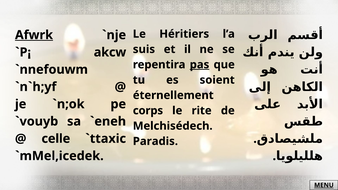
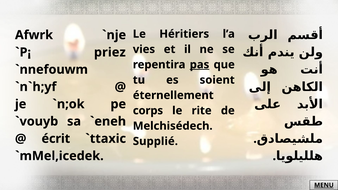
Afwrk underline: present -> none (34, 35)
suis: suis -> vies (144, 49)
akcw: akcw -> priez (110, 52)
celle: celle -> écrit (56, 139)
Paradis: Paradis -> Supplié (155, 141)
